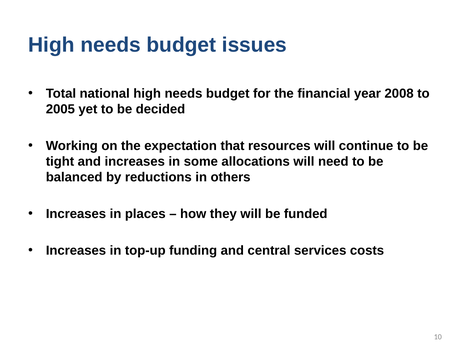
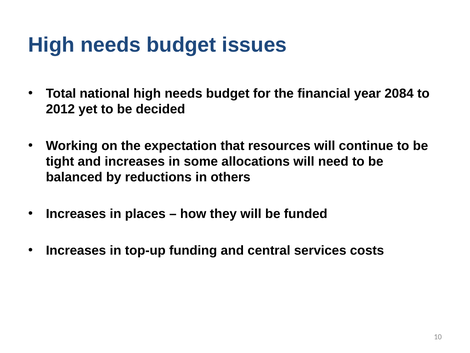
2008: 2008 -> 2084 (399, 93)
2005: 2005 -> 2012 (60, 109)
